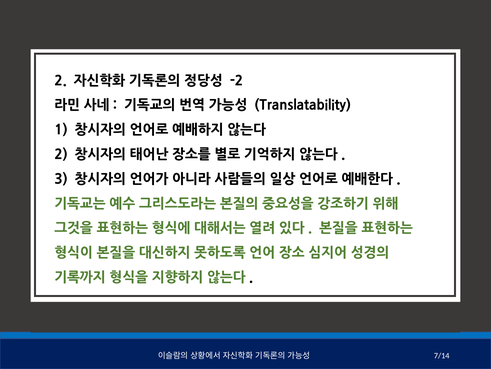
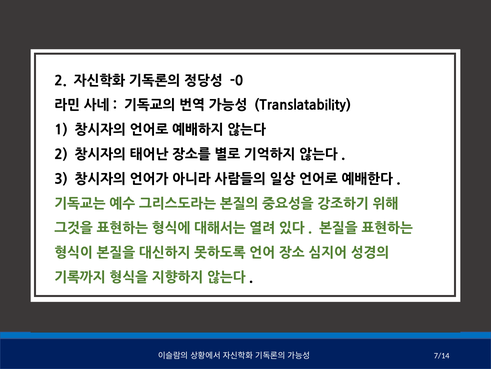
-2: -2 -> -0 (236, 81)
